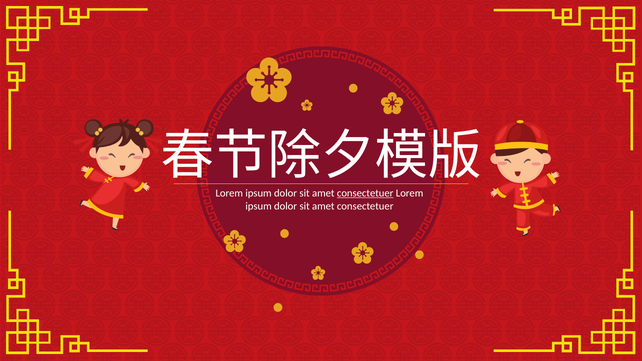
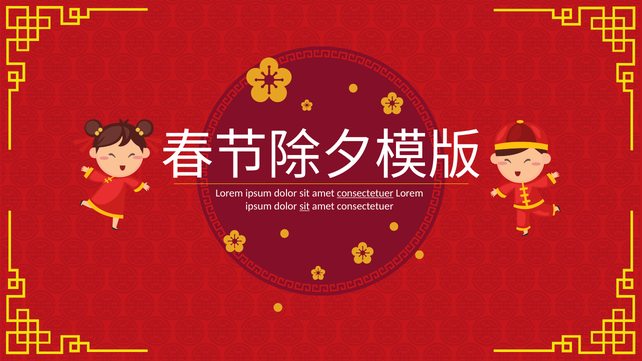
sit underline: none -> present (305, 206)
